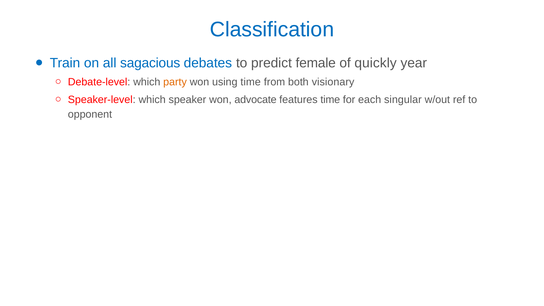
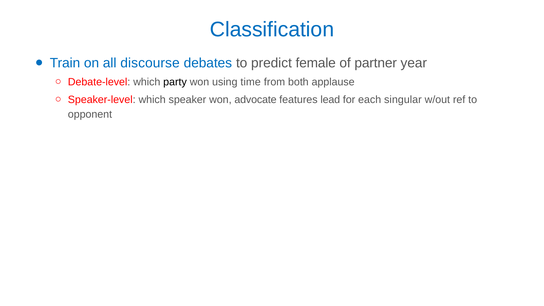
sagacious: sagacious -> discourse (150, 63)
quickly: quickly -> partner (376, 63)
party colour: orange -> black (175, 82)
visionary: visionary -> applause (333, 82)
features time: time -> lead (330, 100)
